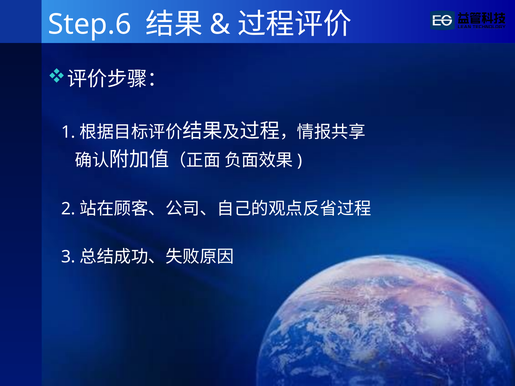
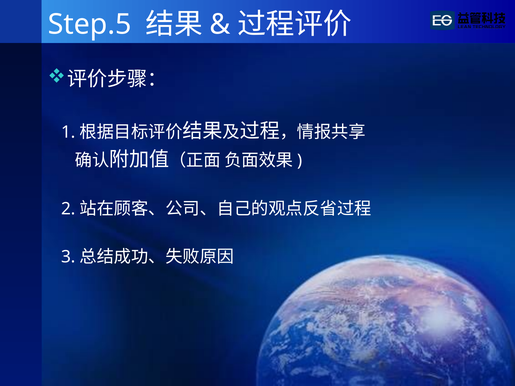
Step.6: Step.6 -> Step.5 (90, 24)
